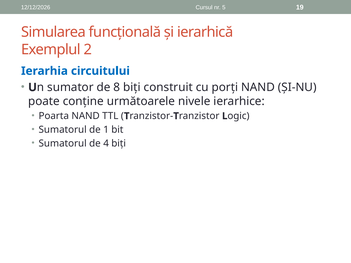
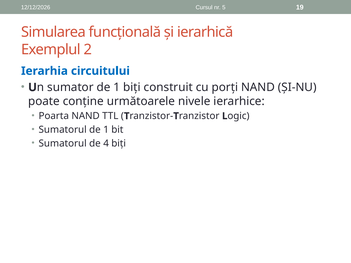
sumator de 8: 8 -> 1 (117, 87)
